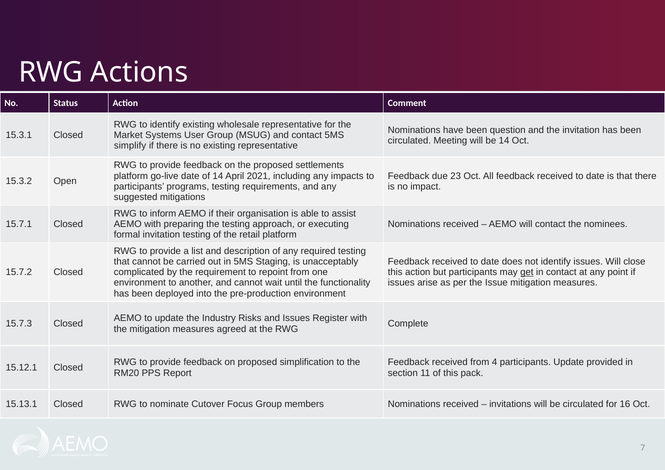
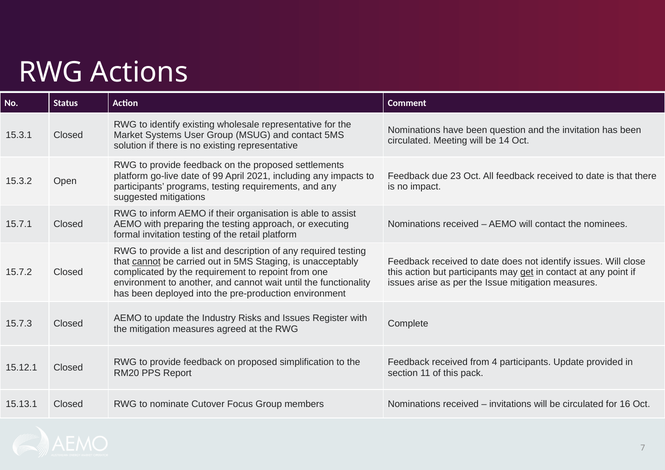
simplify: simplify -> solution (130, 146)
of 14: 14 -> 99 (218, 176)
cannot underline: none -> present (146, 262)
